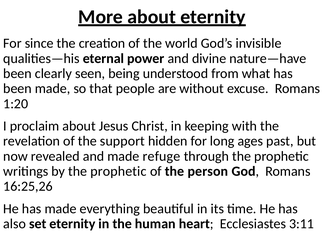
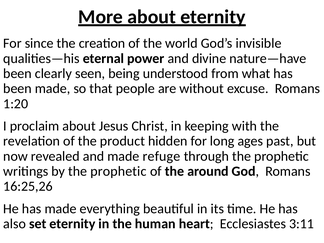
support: support -> product (122, 141)
person: person -> around (208, 171)
